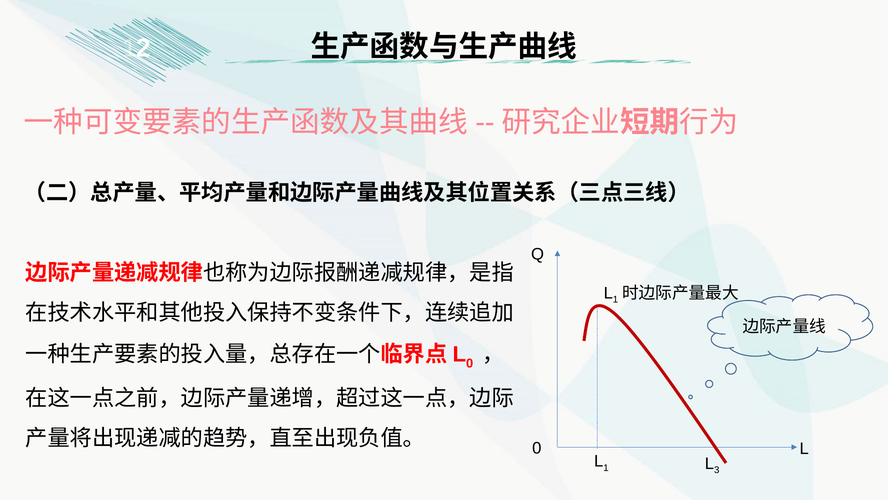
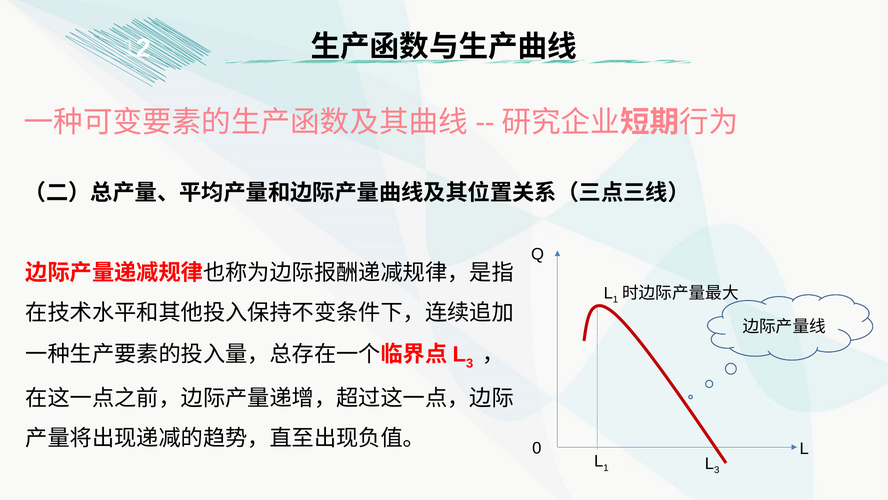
0: 0 -> 3 (470, 363)
